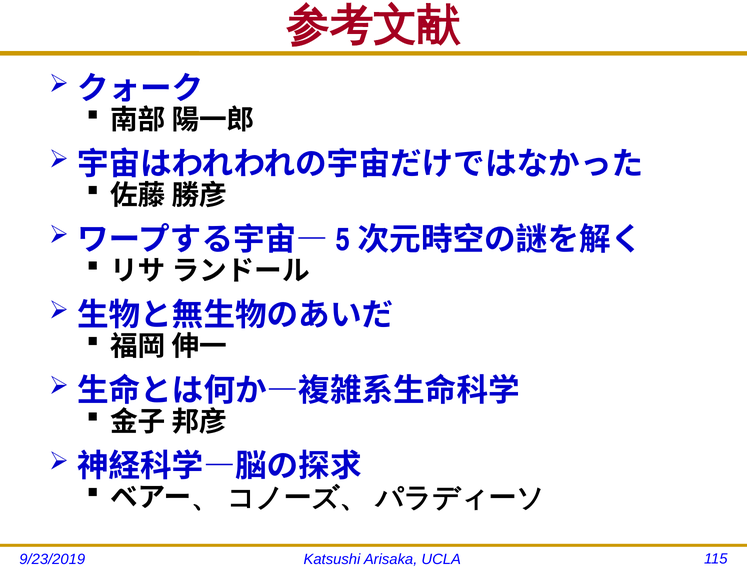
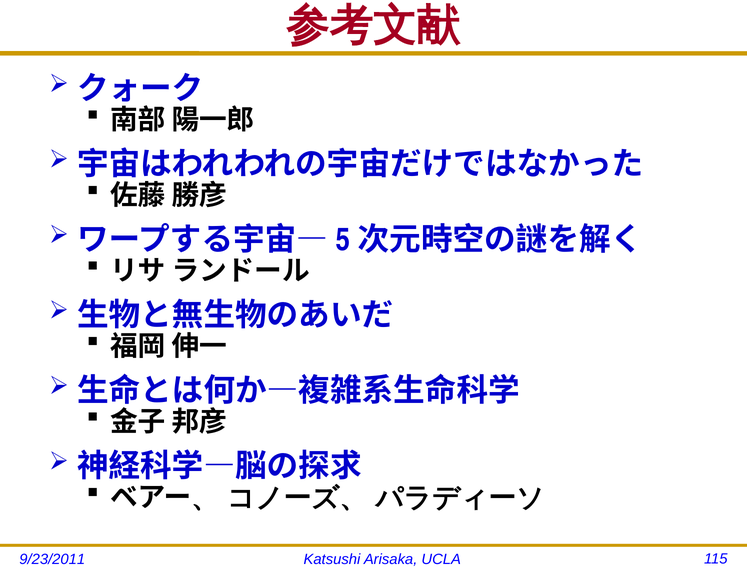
9/23/2019: 9/23/2019 -> 9/23/2011 (52, 560)
